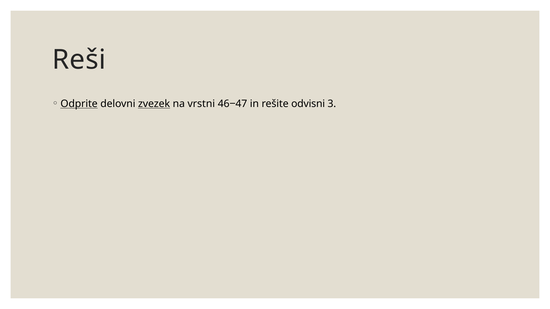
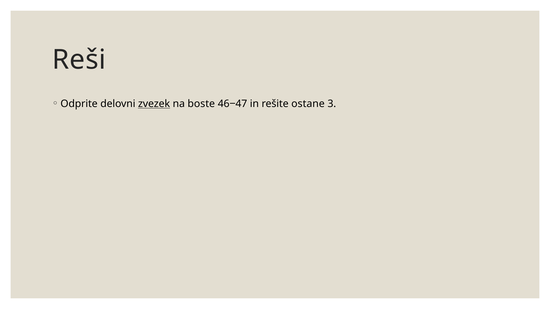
Odprite underline: present -> none (79, 104)
vrstni: vrstni -> boste (201, 104)
odvisni: odvisni -> ostane (308, 104)
